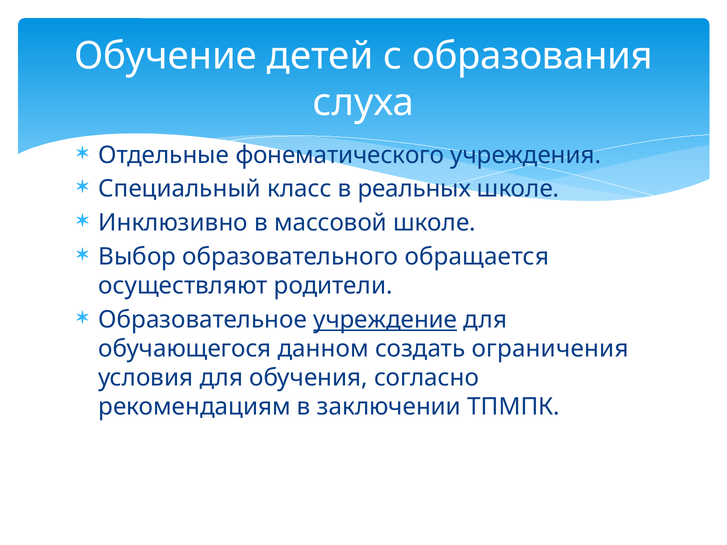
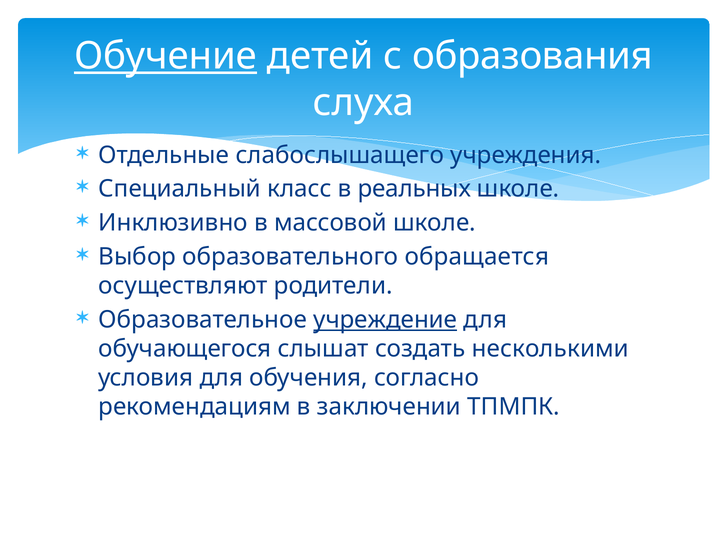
Обучение underline: none -> present (166, 56)
фонематического: фонематического -> слабослышащего (340, 155)
данном: данном -> слышат (323, 349)
ограничения: ограничения -> несколькими (550, 349)
